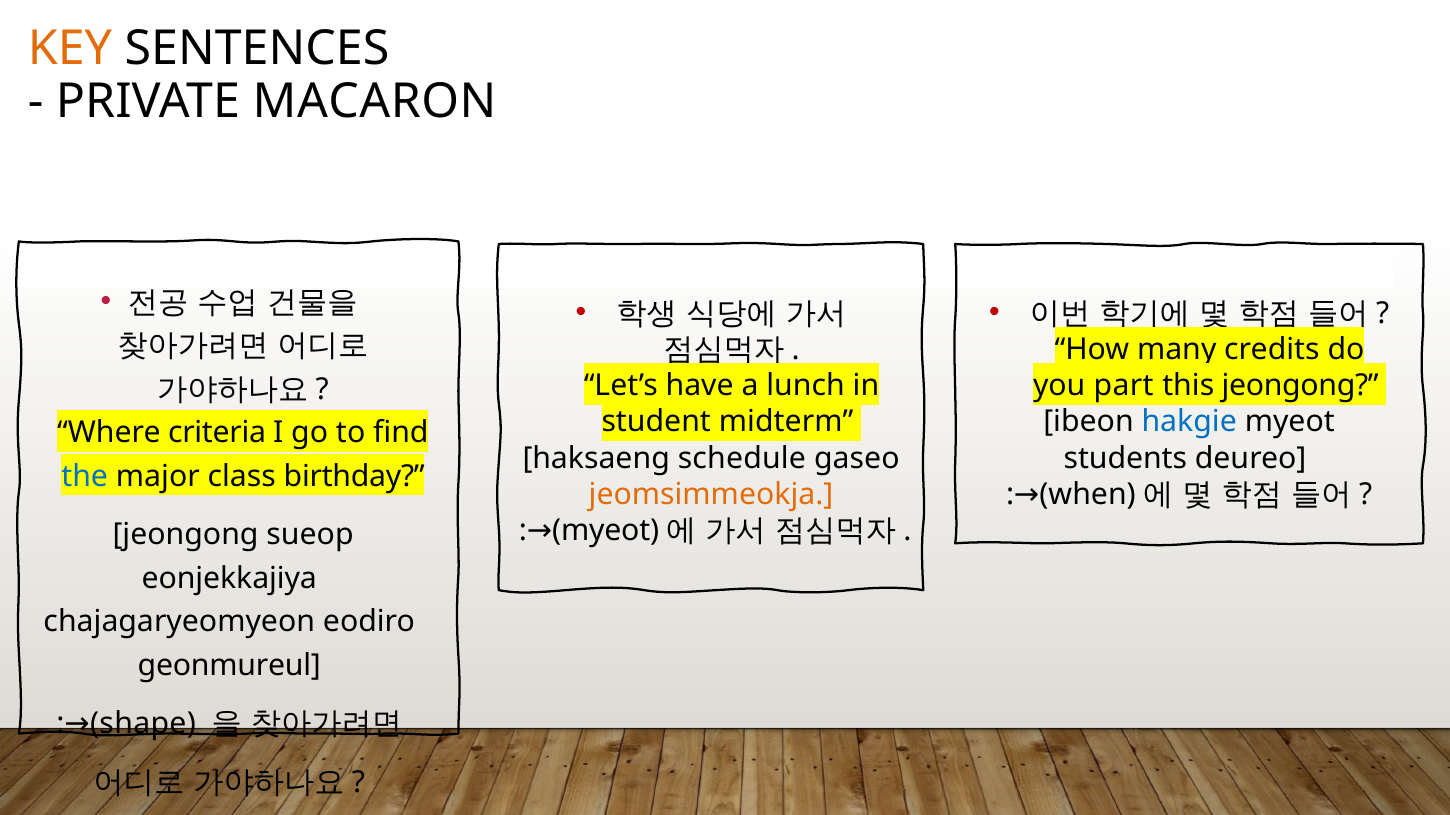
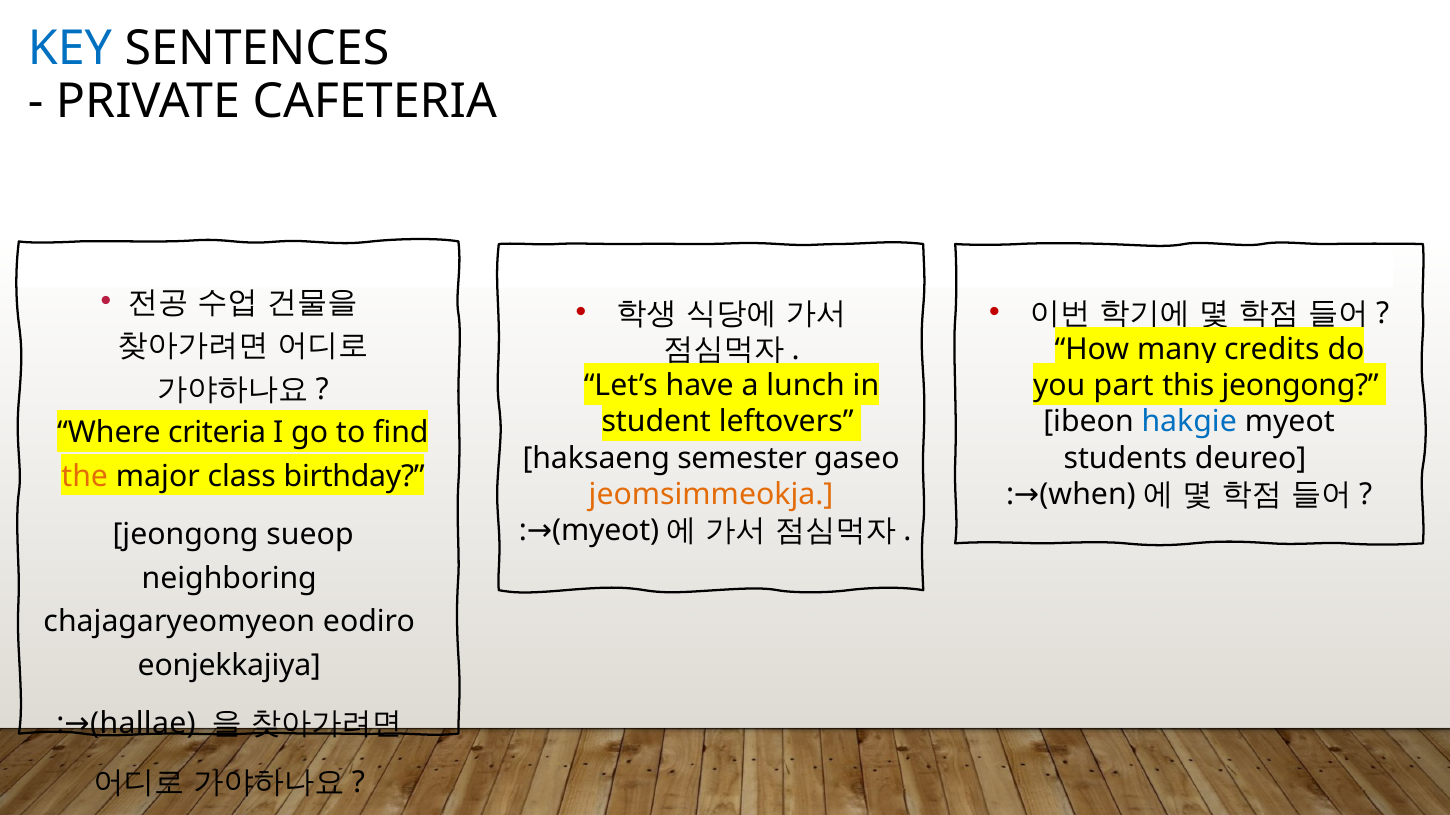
KEY colour: orange -> blue (70, 49)
MACARON: MACARON -> CAFETERIA (375, 101)
midterm: midterm -> leftovers (786, 422)
schedule: schedule -> semester (742, 459)
the colour: blue -> orange (85, 477)
eonjekkajiya: eonjekkajiya -> neighboring (229, 579)
geonmureul: geonmureul -> eonjekkajiya (229, 666)
shape: shape -> hallae (143, 724)
